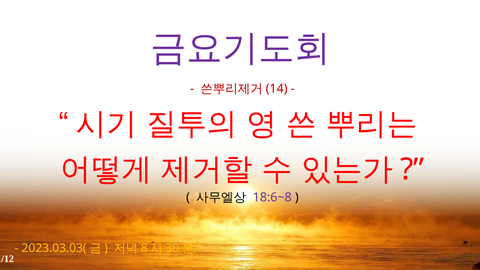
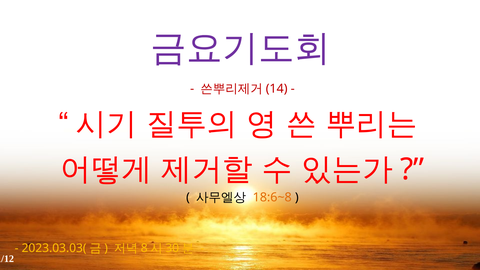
18:6~8 colour: purple -> orange (272, 197)
